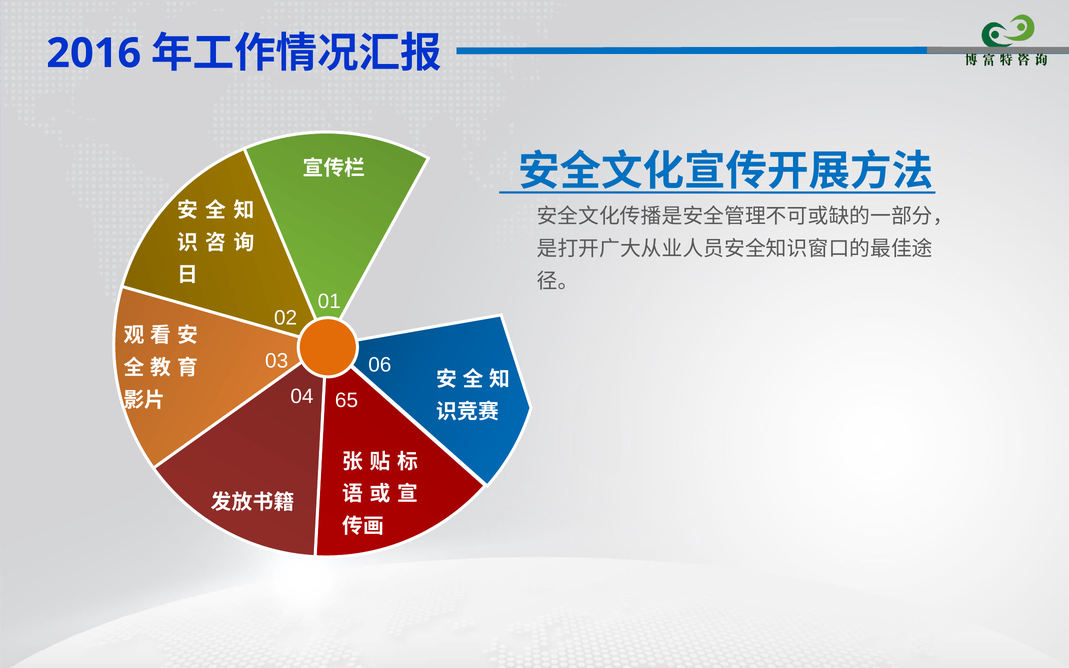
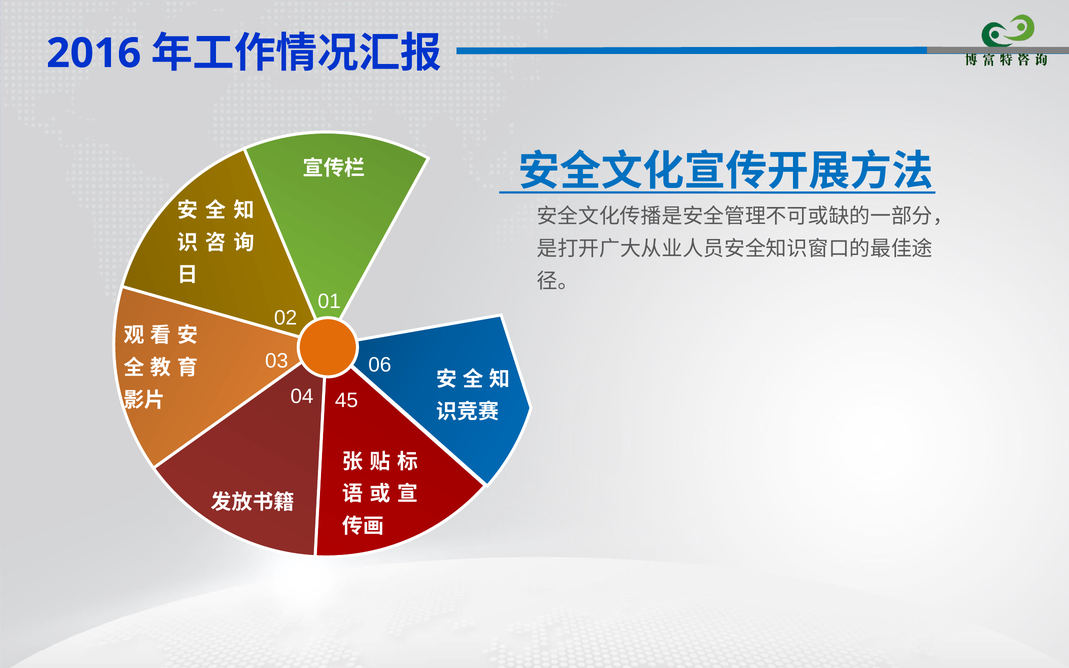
65: 65 -> 45 (347, 401)
